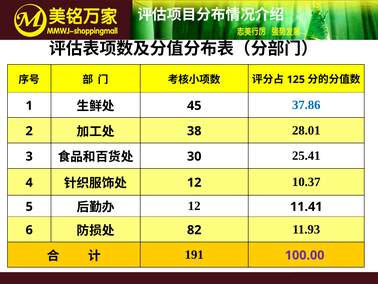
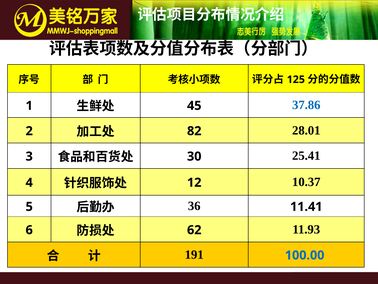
38: 38 -> 82 (194, 131)
12: 12 -> 36 (194, 206)
82: 82 -> 62 (194, 230)
100.00 colour: purple -> blue (305, 255)
